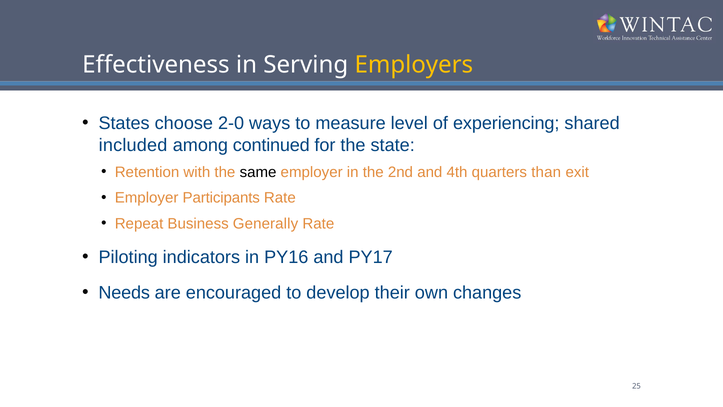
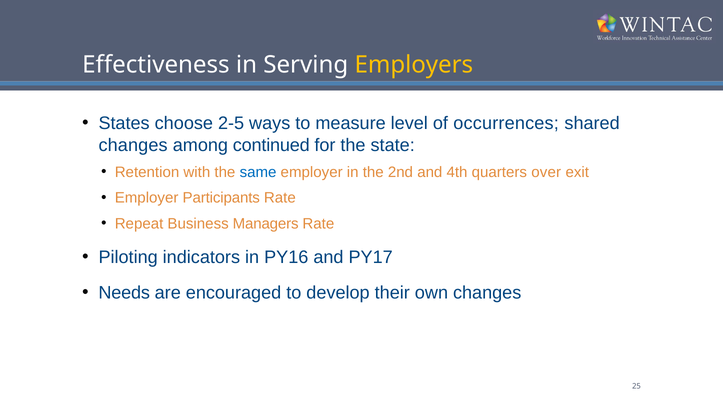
2-0: 2-0 -> 2-5 (231, 123)
experiencing: experiencing -> occurrences (506, 123)
included: included -> changes (133, 145)
same colour: black -> blue (258, 172)
than: than -> over (546, 172)
Generally: Generally -> Managers (266, 223)
